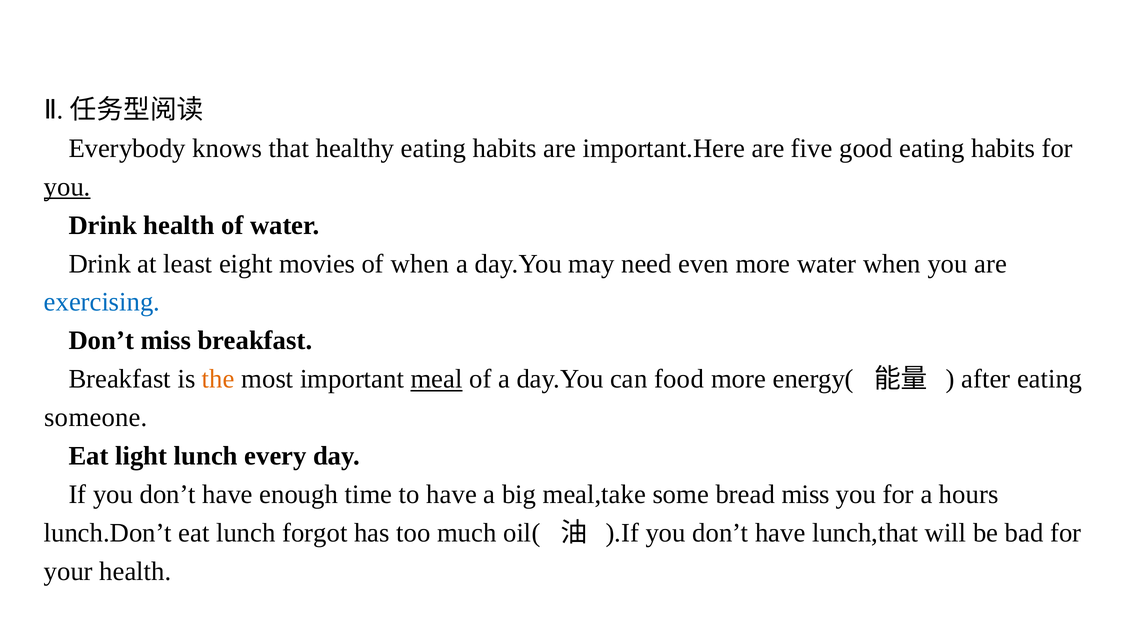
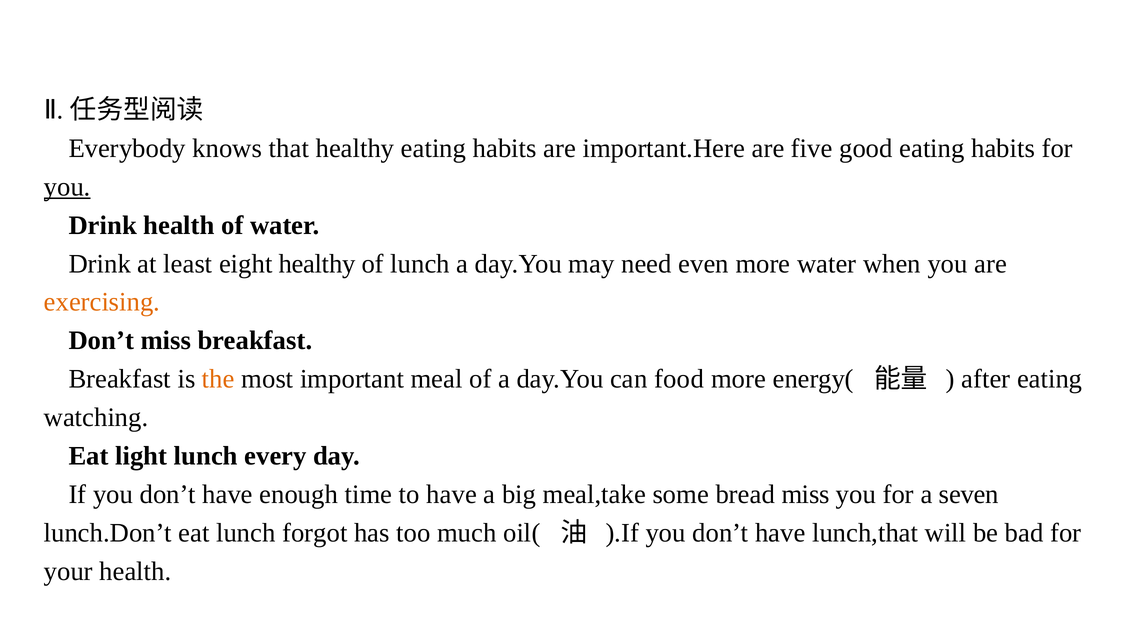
eight movies: movies -> healthy (317, 264)
of when: when -> lunch (420, 264)
exercising colour: blue -> orange (102, 302)
meal underline: present -> none (437, 379)
someone: someone -> watching (96, 417)
hours: hours -> seven (969, 494)
